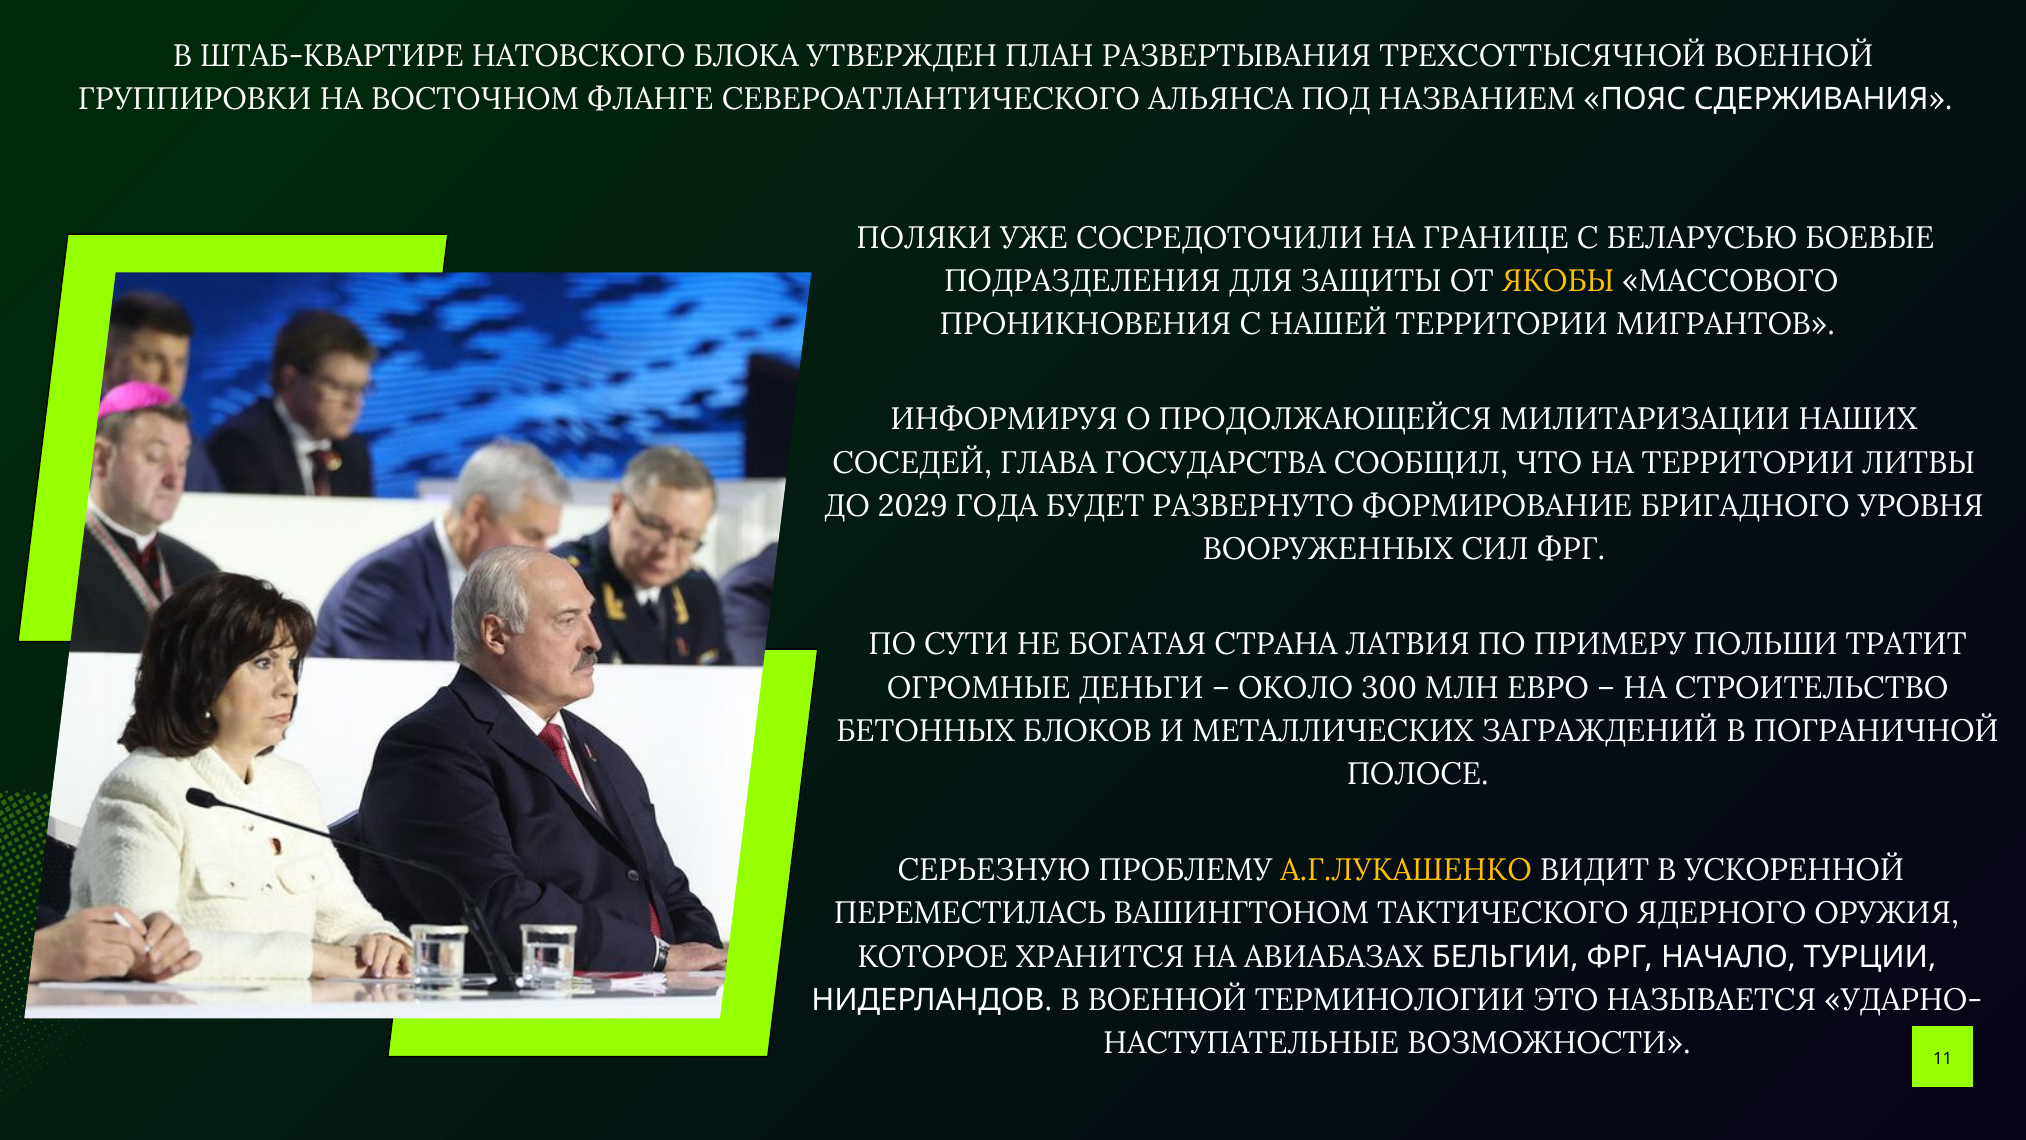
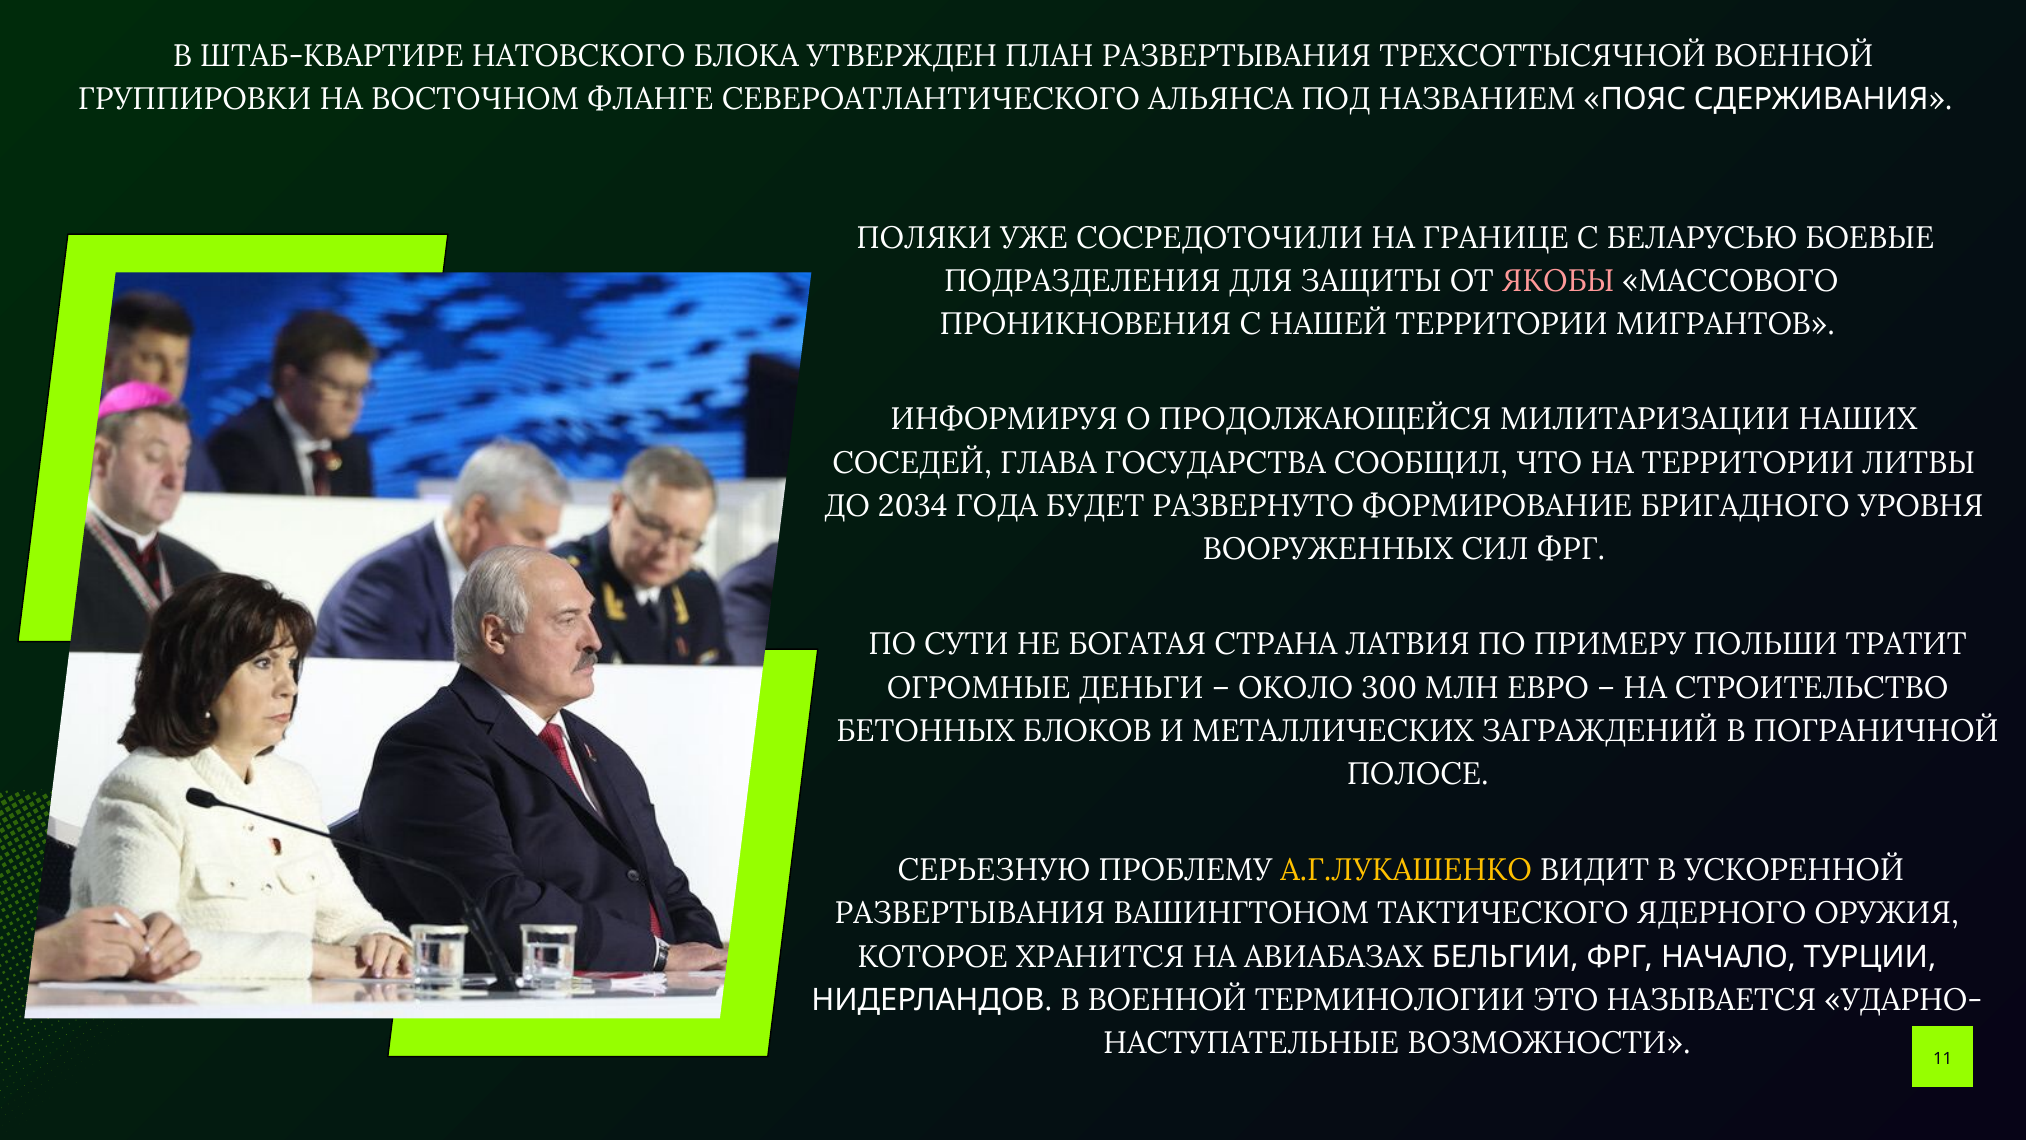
ЯКОБЫ colour: yellow -> pink (1558, 281)
2029: 2029 -> 2034 (913, 506)
ПЕРЕМЕСТИЛАСЬ: ПЕРЕМЕСТИЛАСЬ -> РАЗВЕРТЫВАНИЯ (970, 913)
